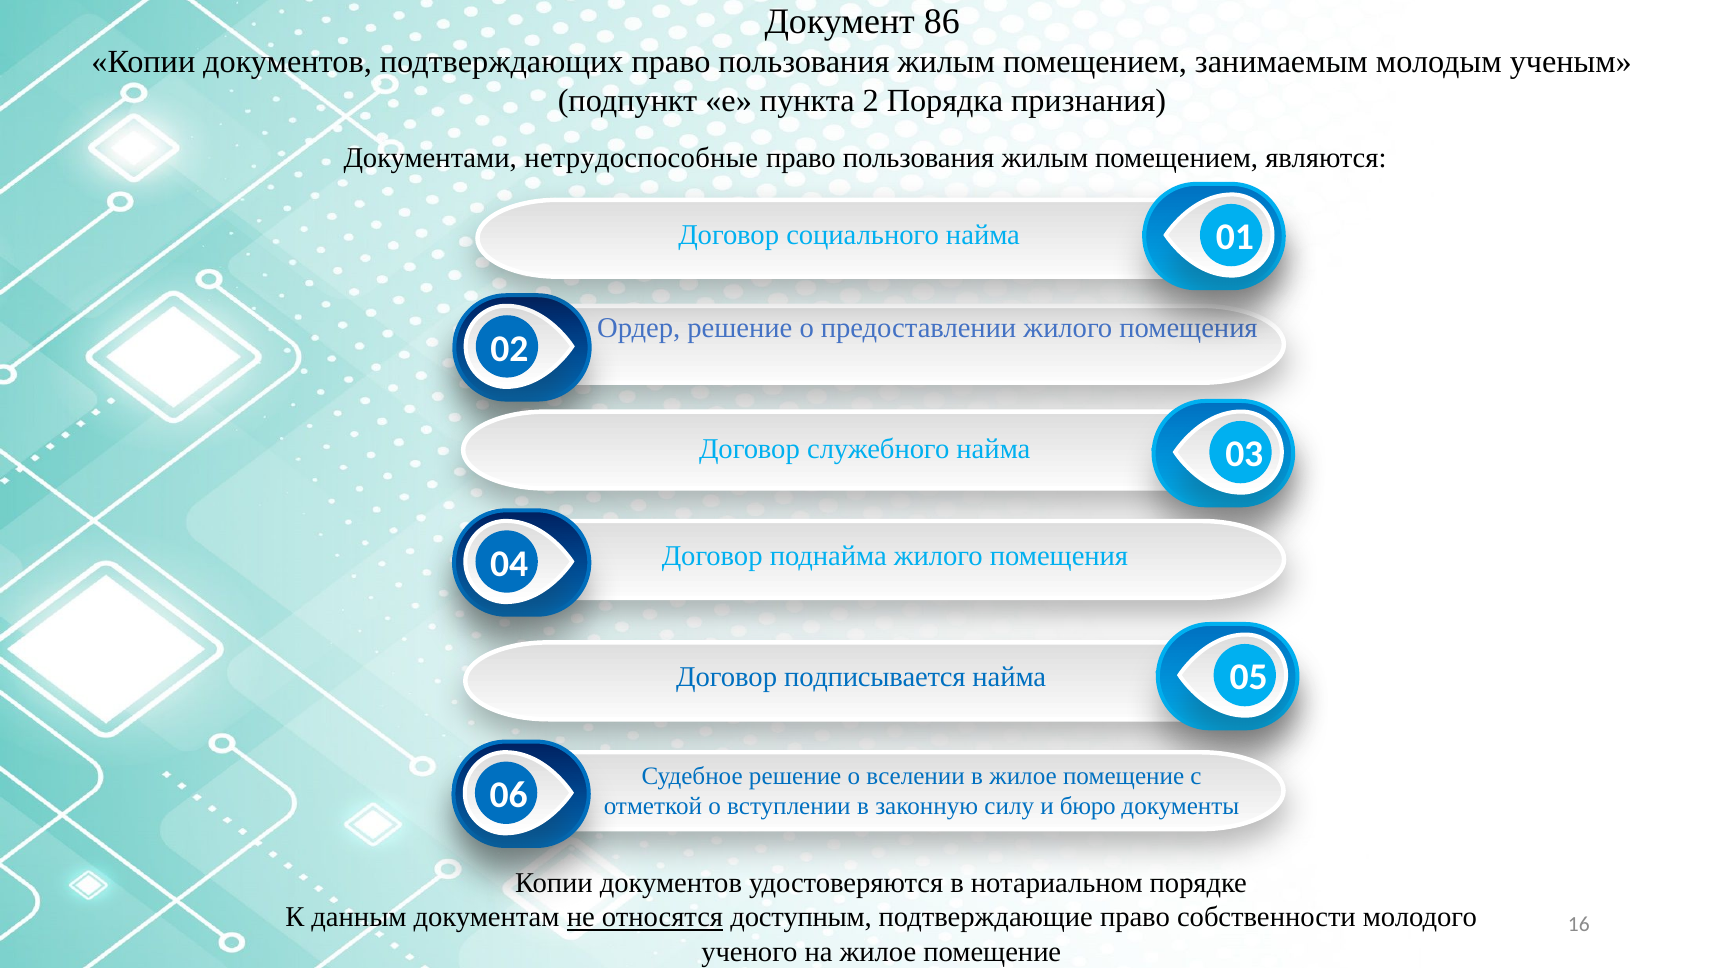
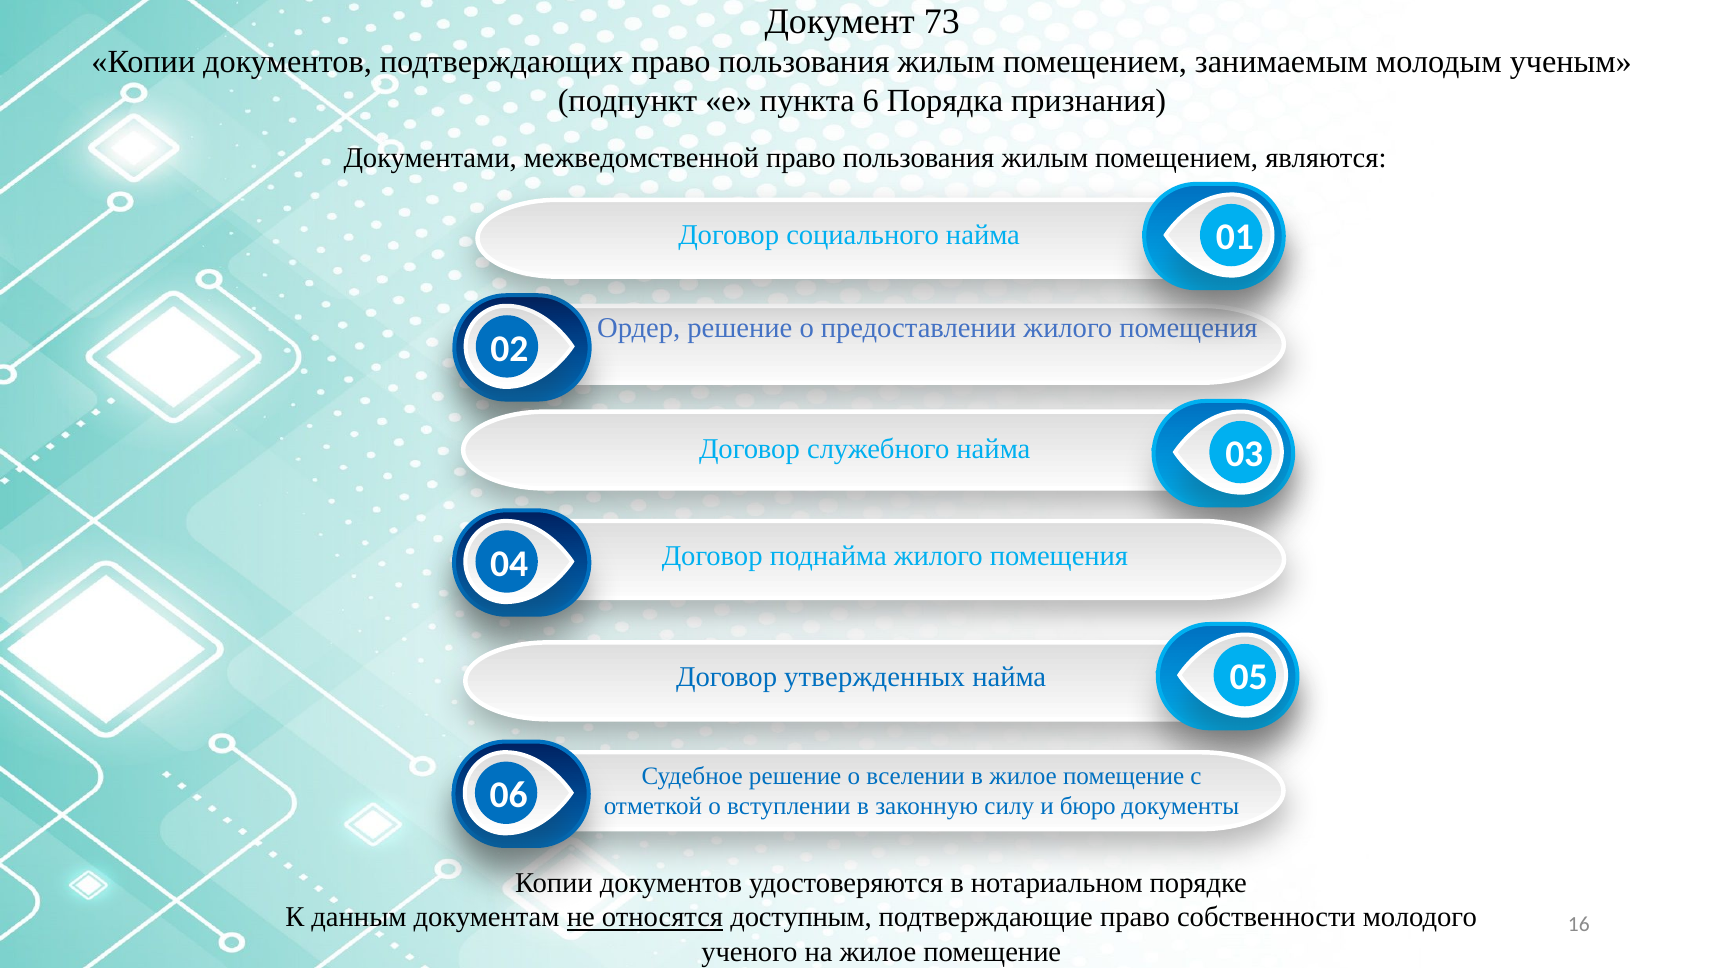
86: 86 -> 73 (942, 21)
2: 2 -> 6 (871, 101)
нетрудоспособные: нетрудоспособные -> межведомственной (641, 158)
подписывается: подписывается -> утвержденных (875, 677)
